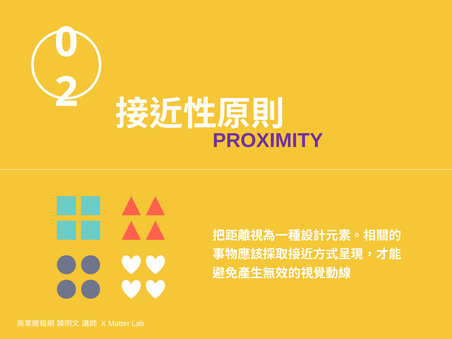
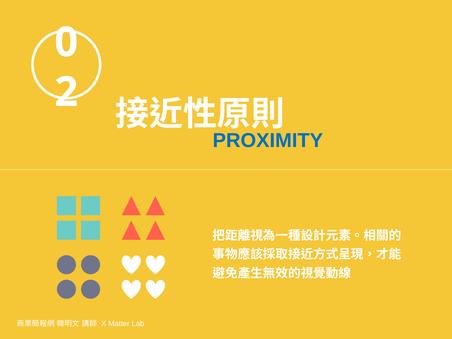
PROXIMITY colour: purple -> blue (268, 141)
